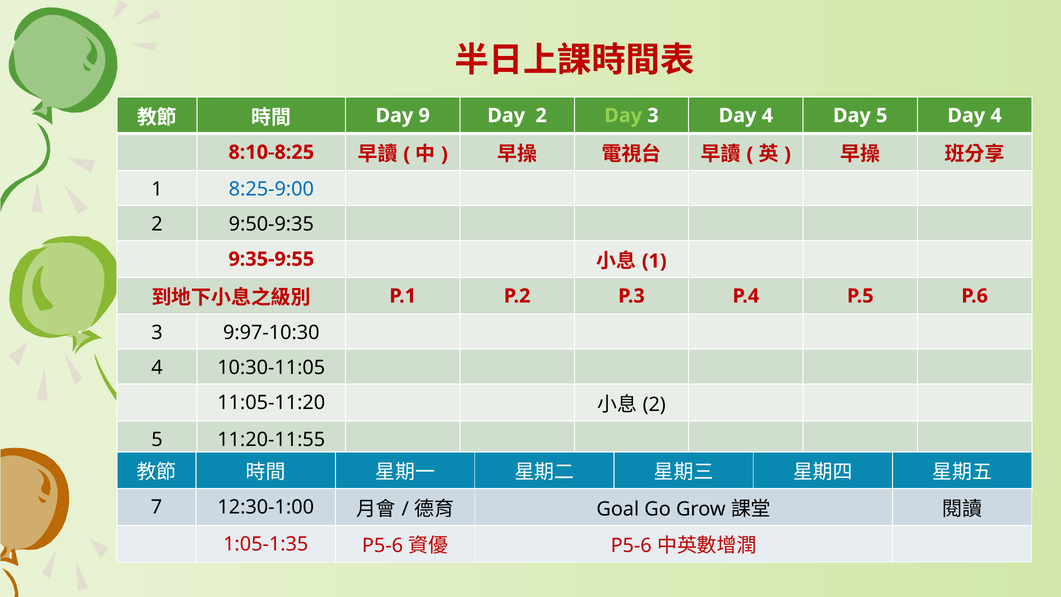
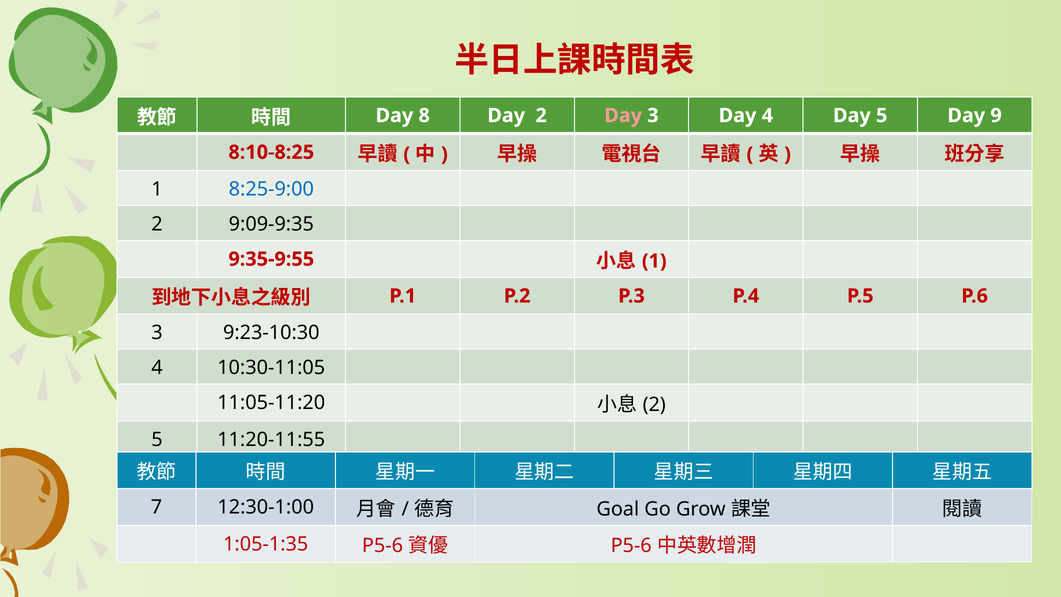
9: 9 -> 8 (424, 116)
Day colour: light green -> pink (623, 116)
5 Day 4: 4 -> 9 (996, 116)
9:50-9:35: 9:50-9:35 -> 9:09-9:35 (271, 224)
9:97-10:30: 9:97-10:30 -> 9:23-10:30 (271, 333)
